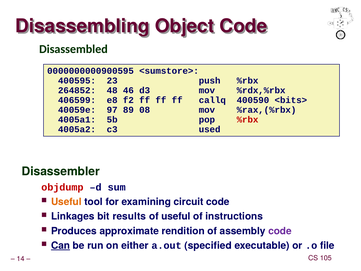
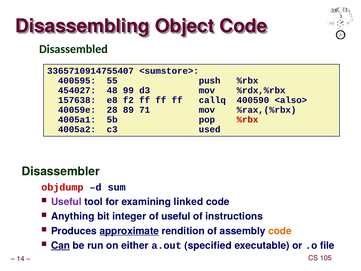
0000000000900595: 0000000000900595 -> 3365710914755407 (90, 71)
23: 23 -> 55 (112, 81)
264852: 264852 -> 454027 (77, 90)
46: 46 -> 99 (128, 90)
406599: 406599 -> 157638 (77, 100)
<bits>: <bits> -> <also> (291, 100)
97: 97 -> 28 (112, 110)
08: 08 -> 71 (145, 110)
Useful colour: orange -> purple (66, 202)
circuit: circuit -> linked (188, 202)
Linkages: Linkages -> Anything (73, 216)
results: results -> integer (129, 216)
approximate underline: none -> present (129, 231)
code colour: purple -> orange (280, 231)
